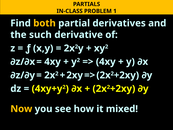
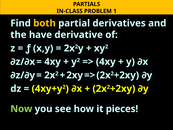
such: such -> have (40, 35)
Now colour: yellow -> light green (21, 109)
mixed: mixed -> pieces (122, 109)
